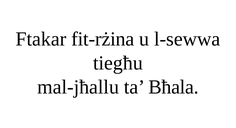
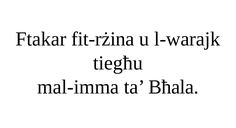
l-sewwa: l-sewwa -> l-warajk (187, 39)
mal-jħallu: mal-jħallu -> mal-imma (78, 86)
